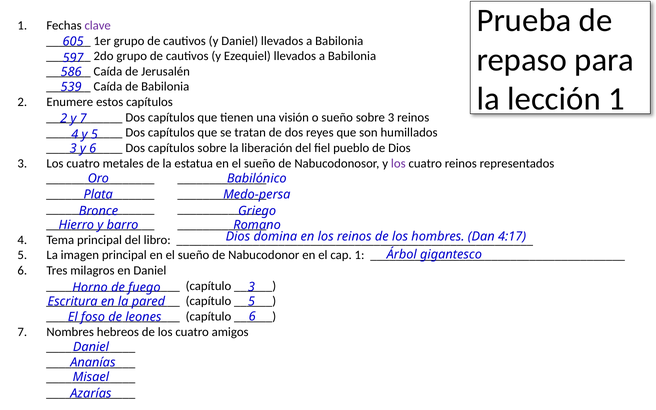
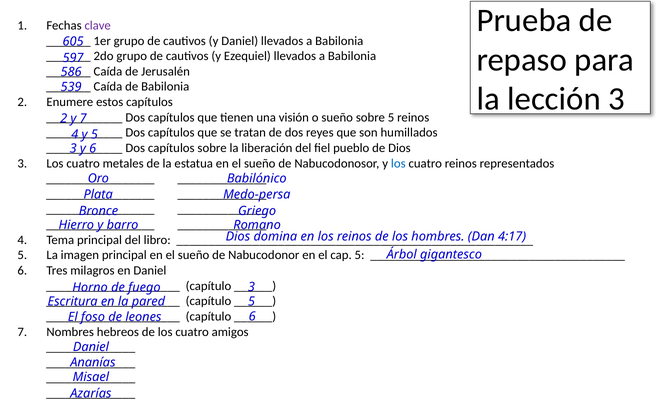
lección 1: 1 -> 3 (616, 99)
sobre 3: 3 -> 5 (391, 117)
los colour: purple -> blue (398, 163)
cap 1: 1 -> 5 (360, 255)
